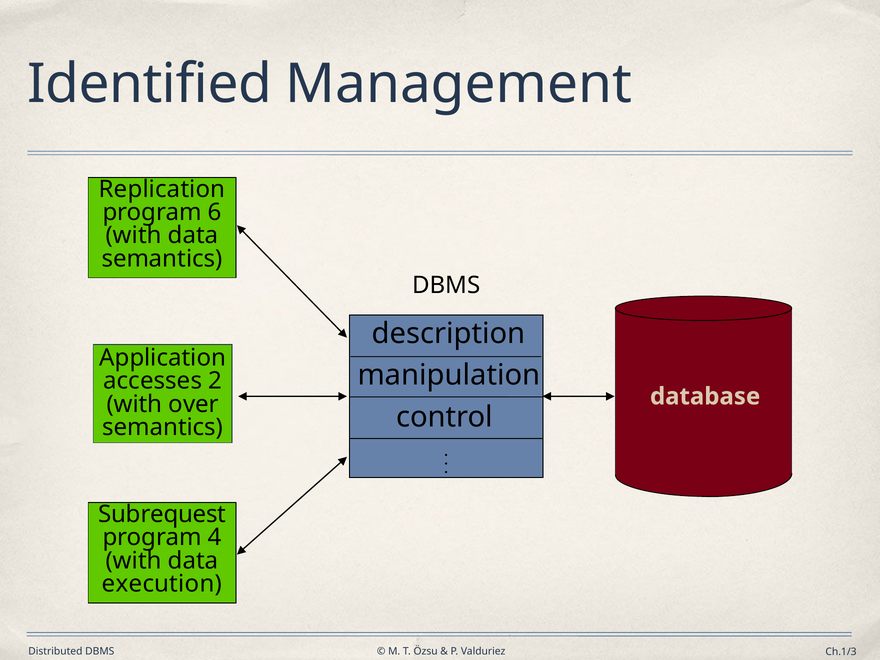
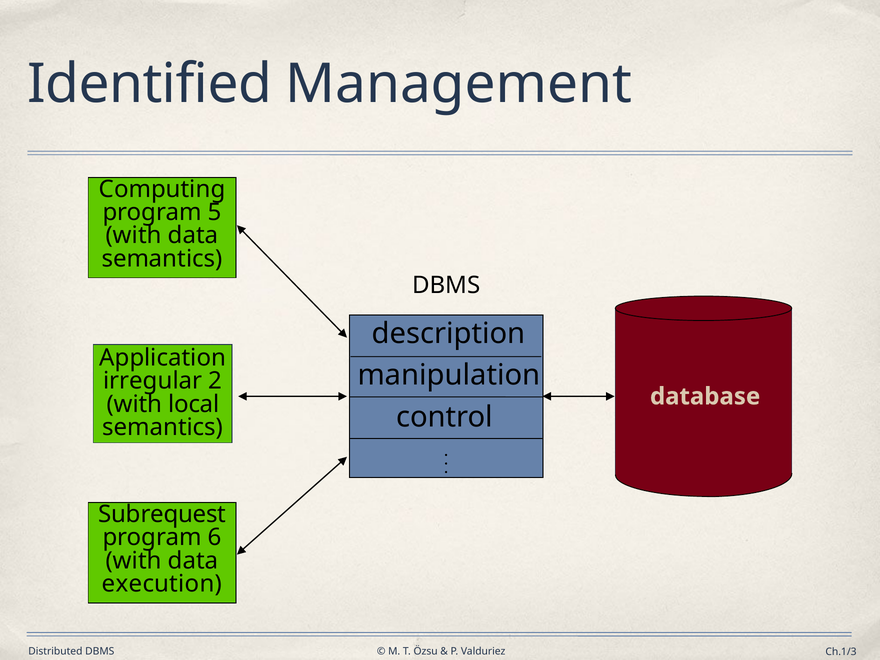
Replication: Replication -> Computing (162, 189)
6: 6 -> 5 (215, 212)
accesses: accesses -> irregular (153, 381)
over: over -> local (194, 404)
4: 4 -> 6 (215, 537)
